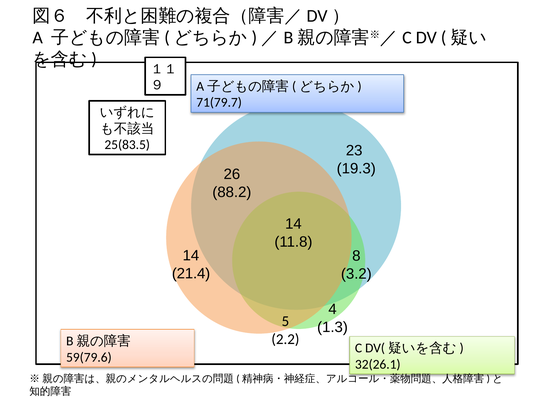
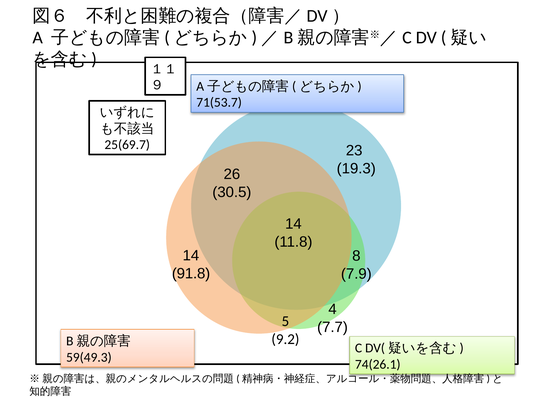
71(79.7: 71(79.7 -> 71(53.7 (219, 102)
25(83.5: 25(83.5 -> 25(69.7 (127, 145)
88.2: 88.2 -> 30.5 (232, 192)
21.4: 21.4 -> 91.8 (191, 273)
3.2: 3.2 -> 7.9 (356, 273)
1.3: 1.3 -> 7.7 (333, 327)
2.2: 2.2 -> 9.2 (285, 339)
59(79.6: 59(79.6 -> 59(49.3 (89, 357)
32(26.1: 32(26.1 -> 74(26.1 (378, 364)
